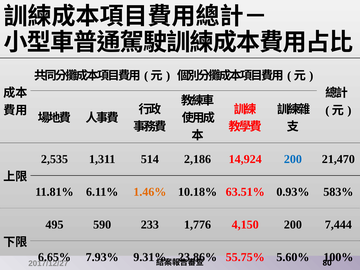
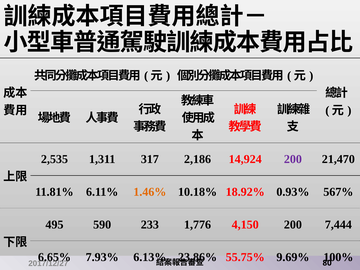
514: 514 -> 317 (150, 159)
200 colour: blue -> purple (293, 159)
63.51%: 63.51% -> 18.92% (245, 192)
583%: 583% -> 567% (338, 192)
9.31%: 9.31% -> 6.13% (150, 257)
5.60%: 5.60% -> 9.69% (293, 257)
